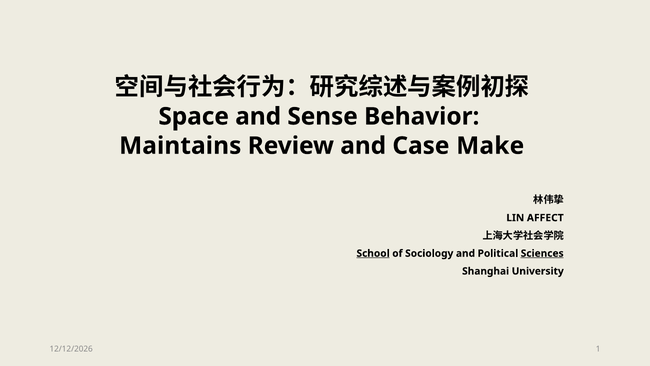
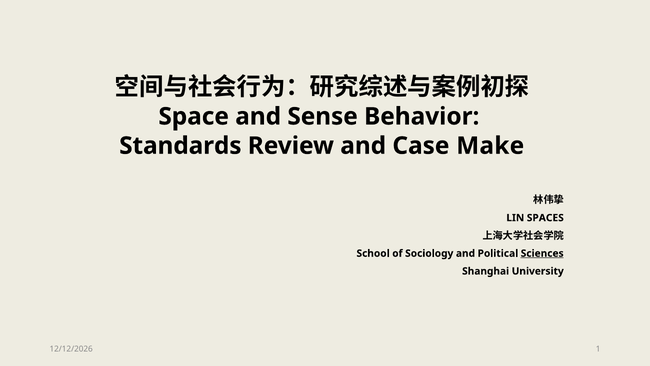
Maintains: Maintains -> Standards (180, 146)
AFFECT: AFFECT -> SPACES (545, 218)
School underline: present -> none (373, 253)
